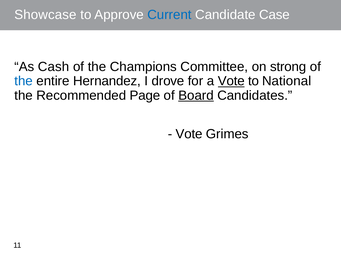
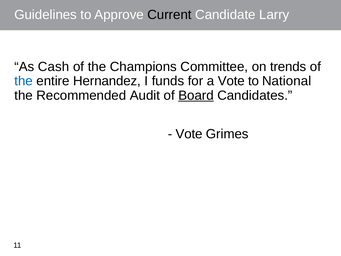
Showcase: Showcase -> Guidelines (46, 15)
Current colour: blue -> black (169, 15)
Case: Case -> Larry (274, 15)
strong: strong -> trends (288, 67)
drove: drove -> funds (168, 81)
Vote underline: present -> none (231, 81)
Page: Page -> Audit (145, 95)
